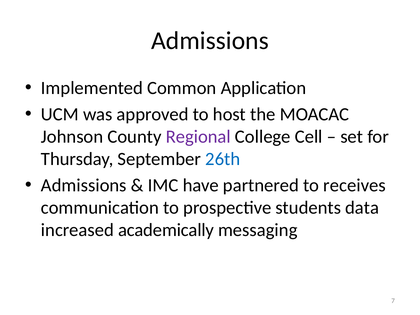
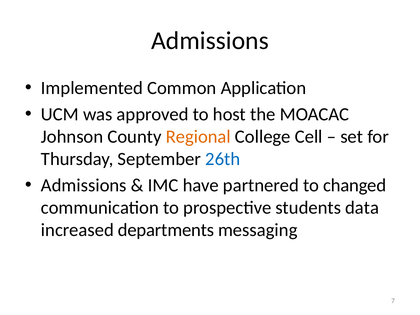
Regional colour: purple -> orange (198, 137)
receives: receives -> changed (355, 185)
academically: academically -> departments (166, 230)
